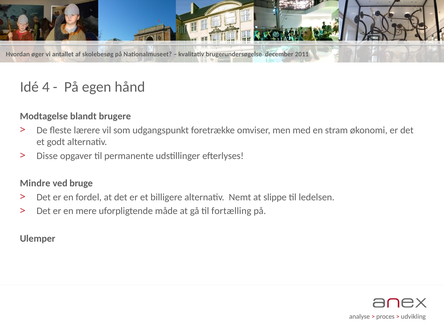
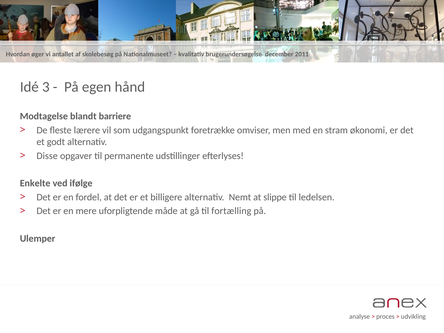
4: 4 -> 3 (46, 87)
brugere: brugere -> barriere (115, 116)
Mindre: Mindre -> Enkelte (35, 183)
bruge: bruge -> ifølge (81, 183)
